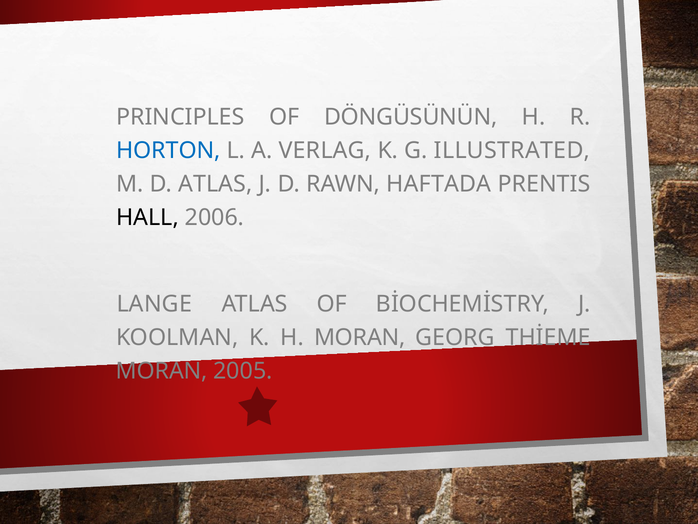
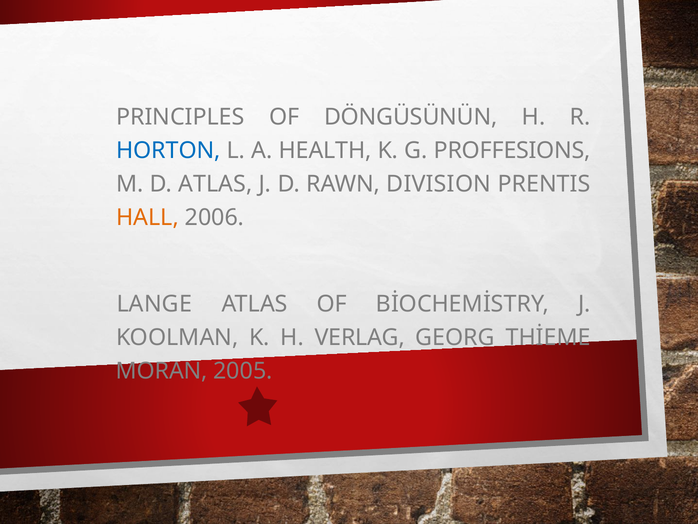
VERLAG: VERLAG -> HEALTH (325, 150)
ILLUSTRATED: ILLUSTRATED -> PROFFESIONS (512, 150)
HAFTADA: HAFTADA -> DIVISION (439, 184)
HALL colour: black -> orange (147, 217)
H MORAN: MORAN -> VERLAG (360, 337)
